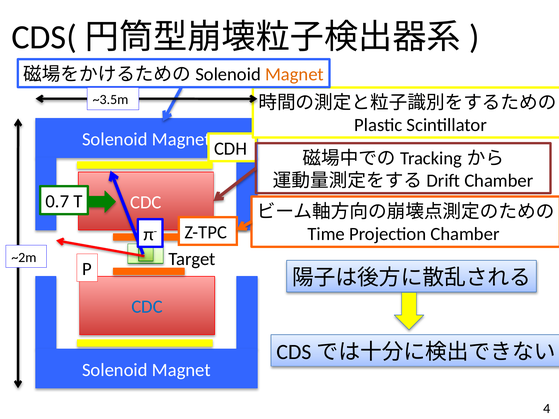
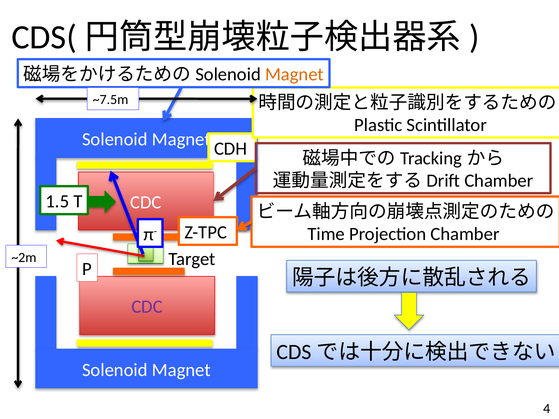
~3.5m: ~3.5m -> ~7.5m (110, 100)
0.7: 0.7 -> 1.5 (57, 202)
CDC colour: blue -> purple (147, 307)
